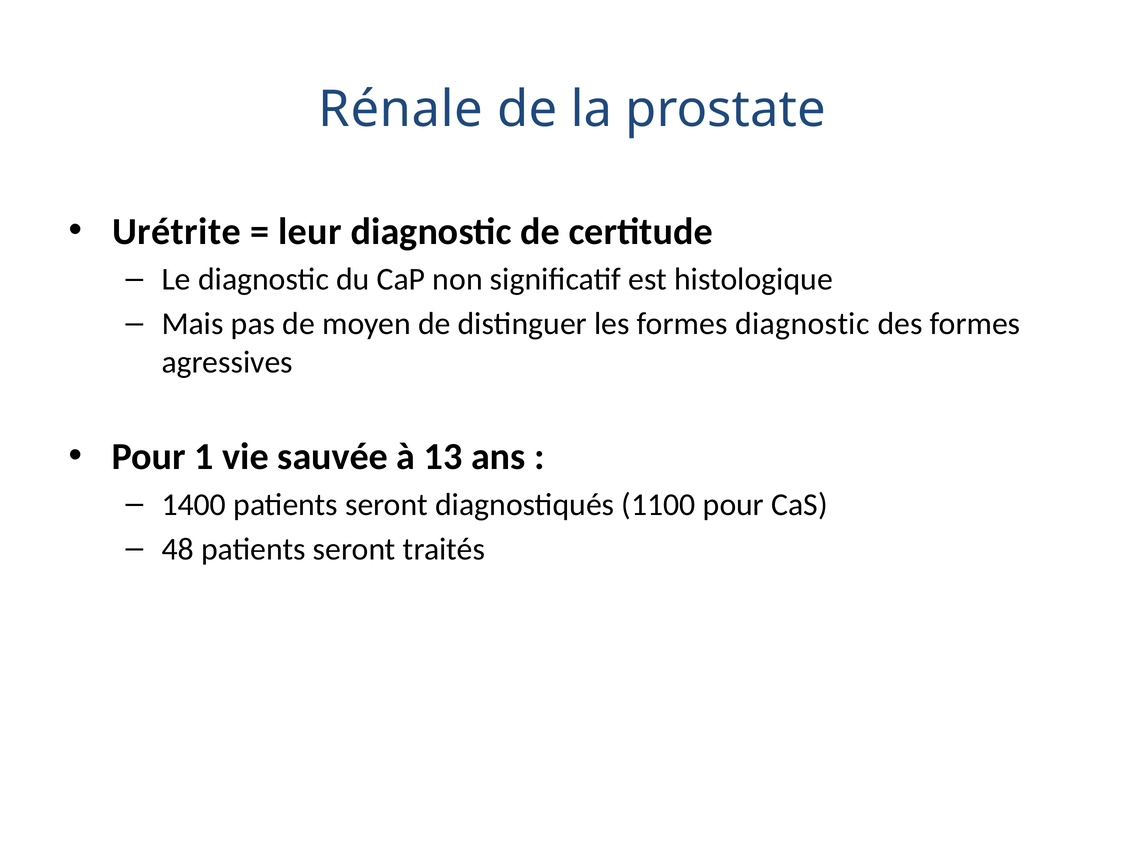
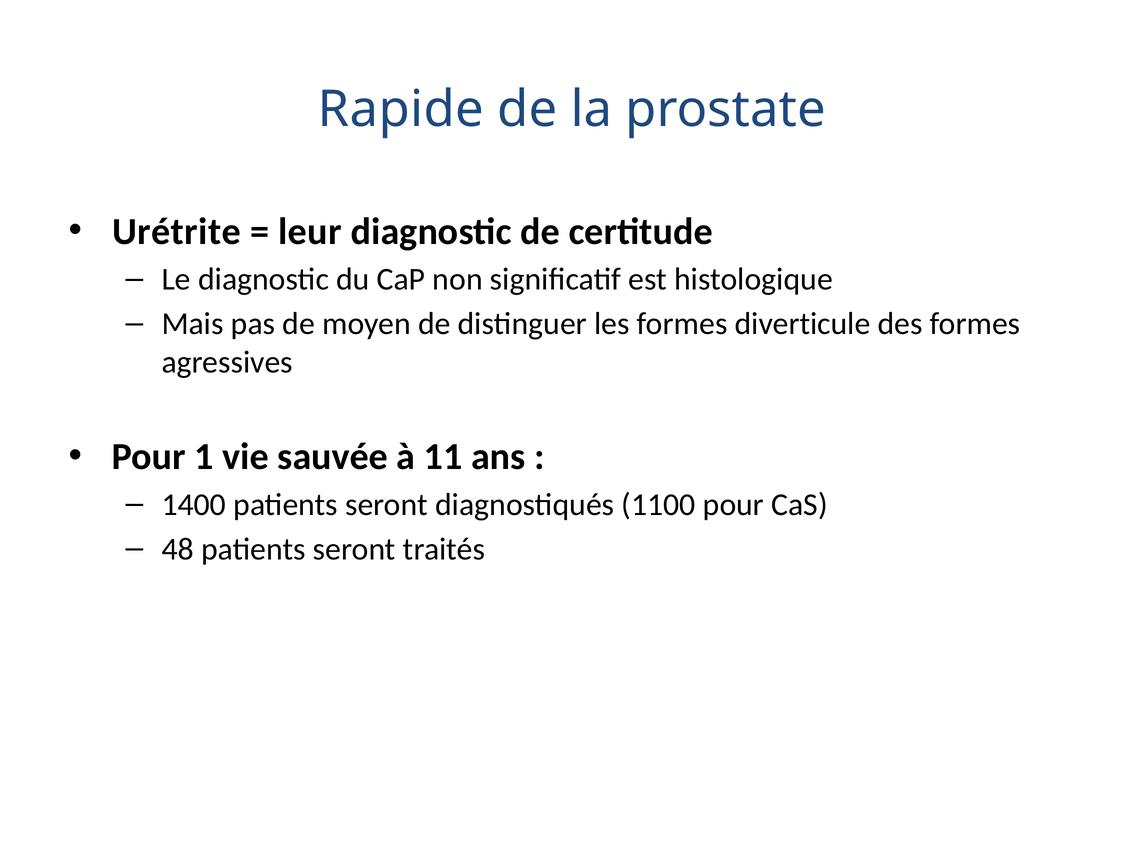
Rénale: Rénale -> Rapide (401, 109)
formes diagnostic: diagnostic -> diverticule (803, 324)
13: 13 -> 11 (443, 457)
